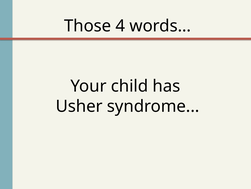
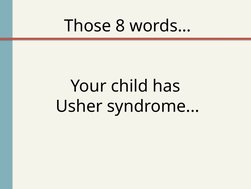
4: 4 -> 8 (120, 26)
